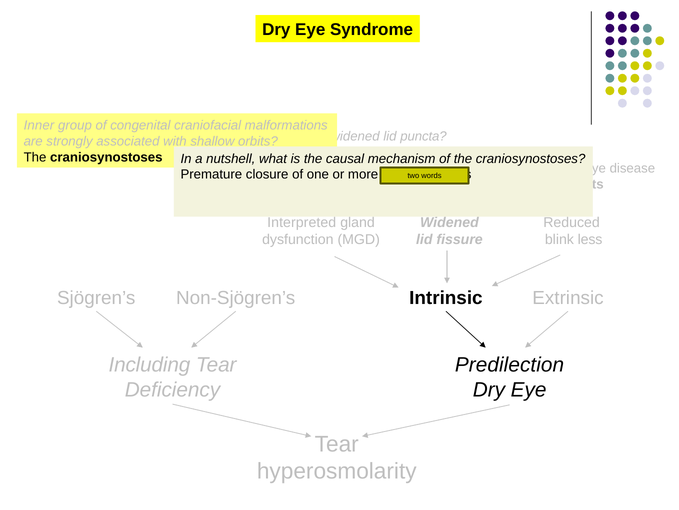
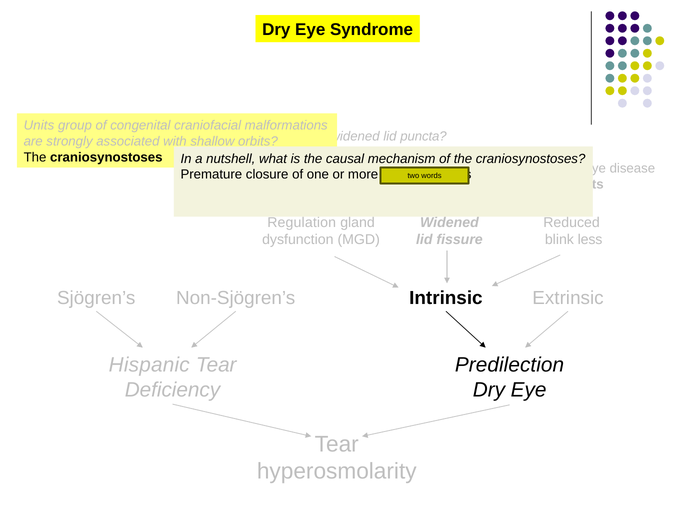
Inner: Inner -> Units (39, 125)
Interpreted: Interpreted -> Regulation (302, 222)
Including: Including -> Hispanic (149, 364)
